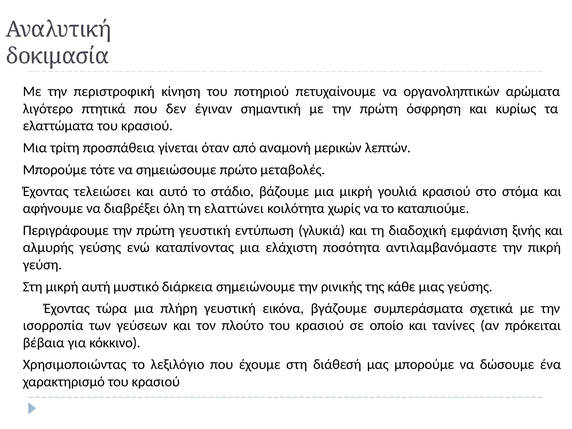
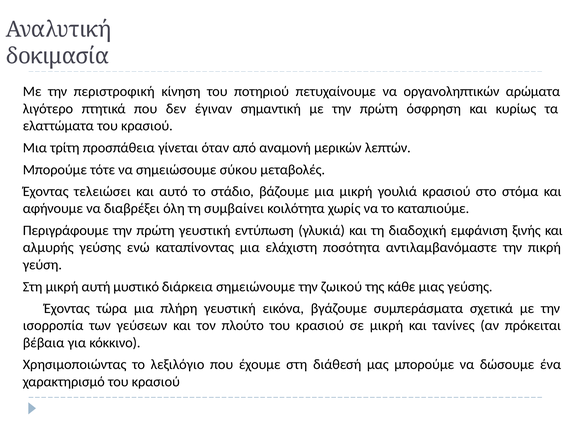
πρώτο: πρώτο -> σύκου (238, 170)
ελαττώνει: ελαττώνει -> συμβαίνει (234, 209)
ρινικής: ρινικής -> ζωικού (341, 287)
σε οποίο: οποίο -> μικρή (387, 326)
